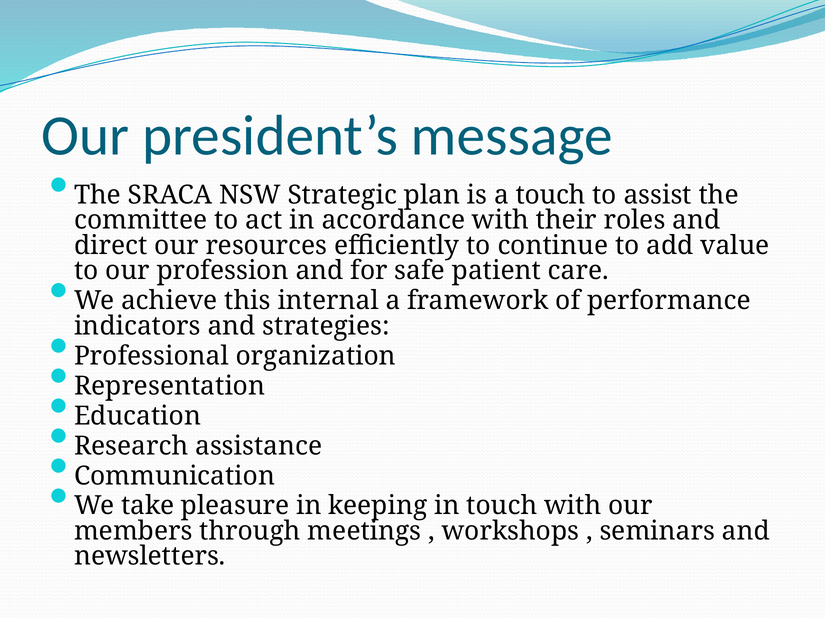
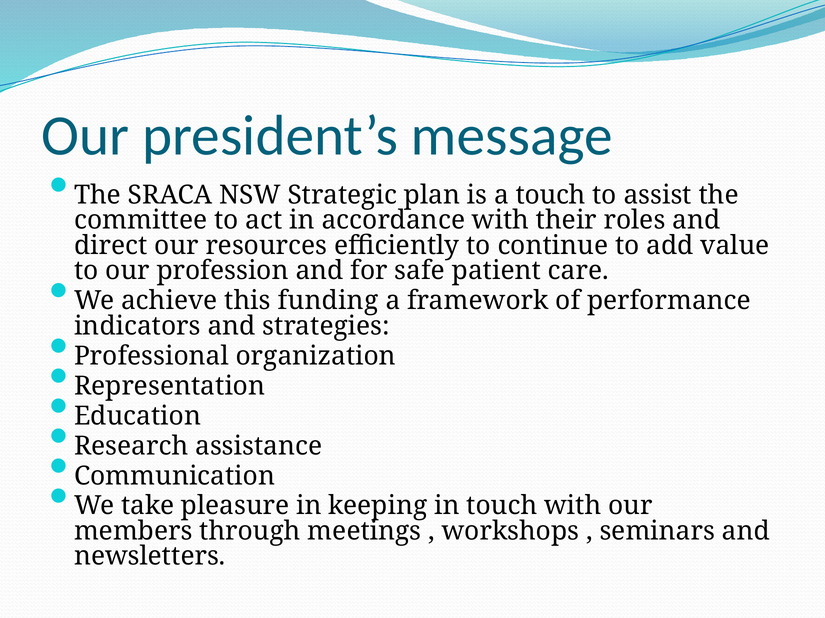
internal: internal -> funding (328, 301)
